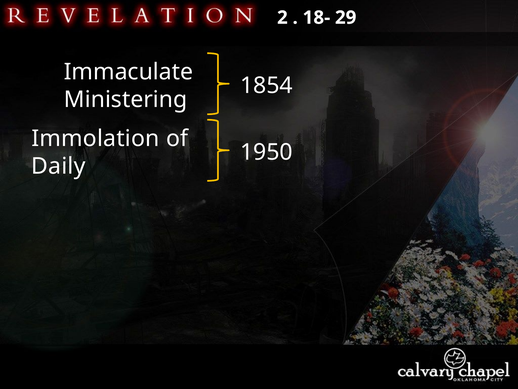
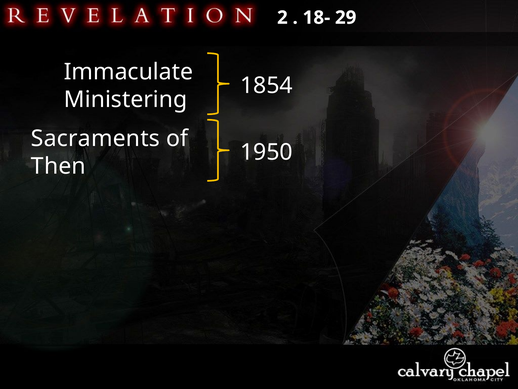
Immolation: Immolation -> Sacraments (95, 138)
Daily: Daily -> Then (58, 166)
